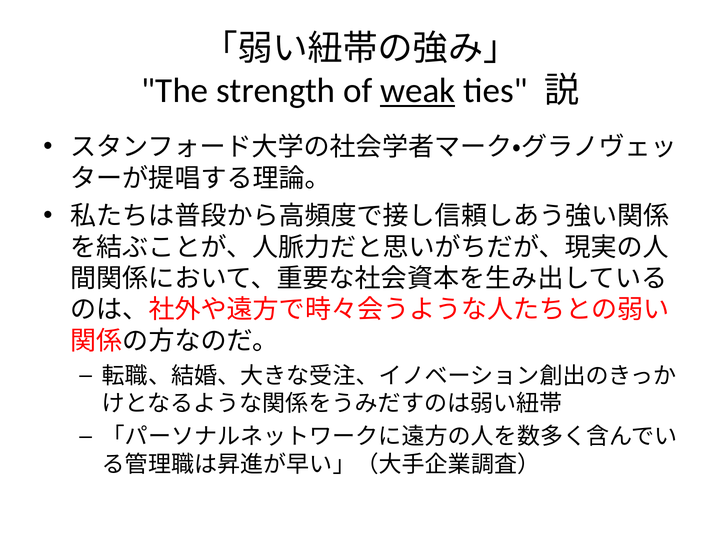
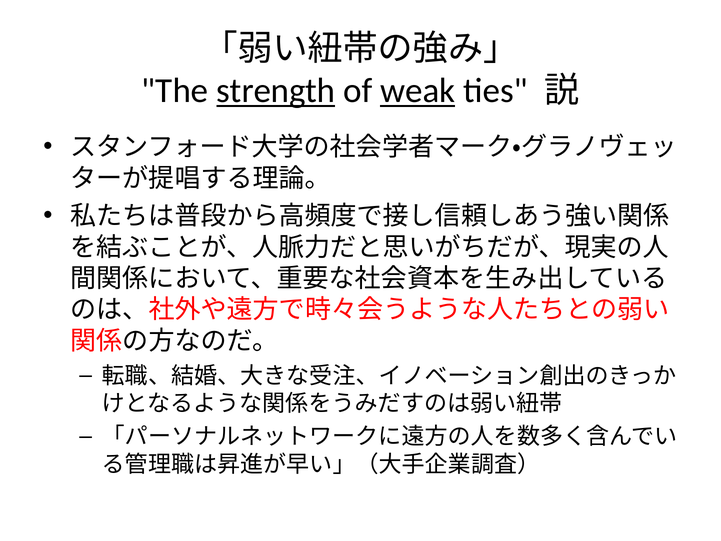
strength underline: none -> present (276, 91)
